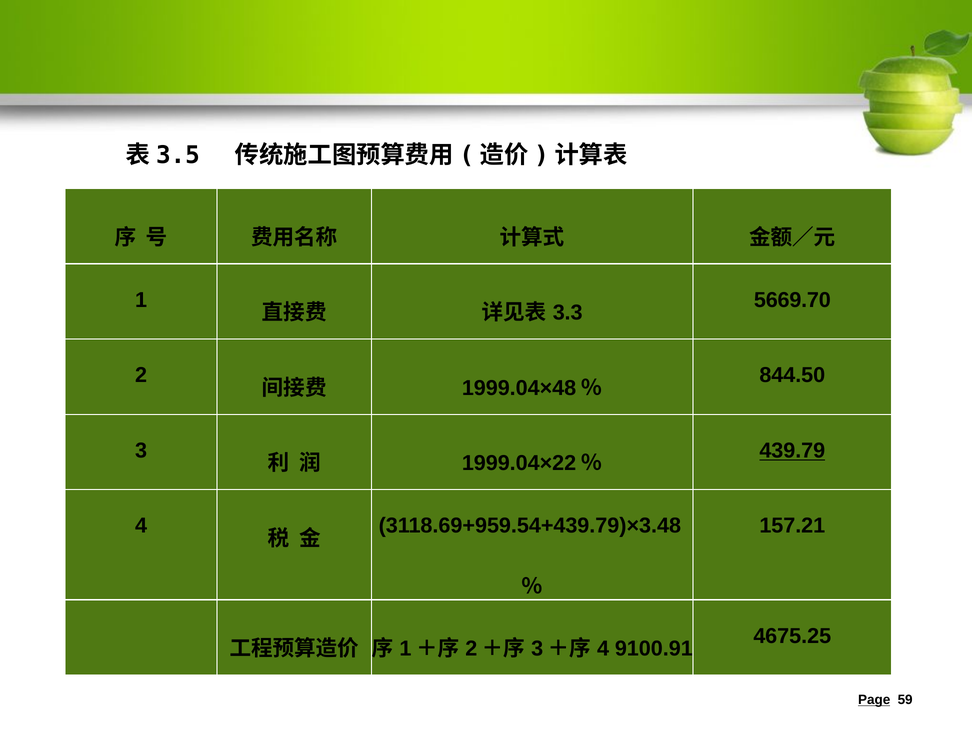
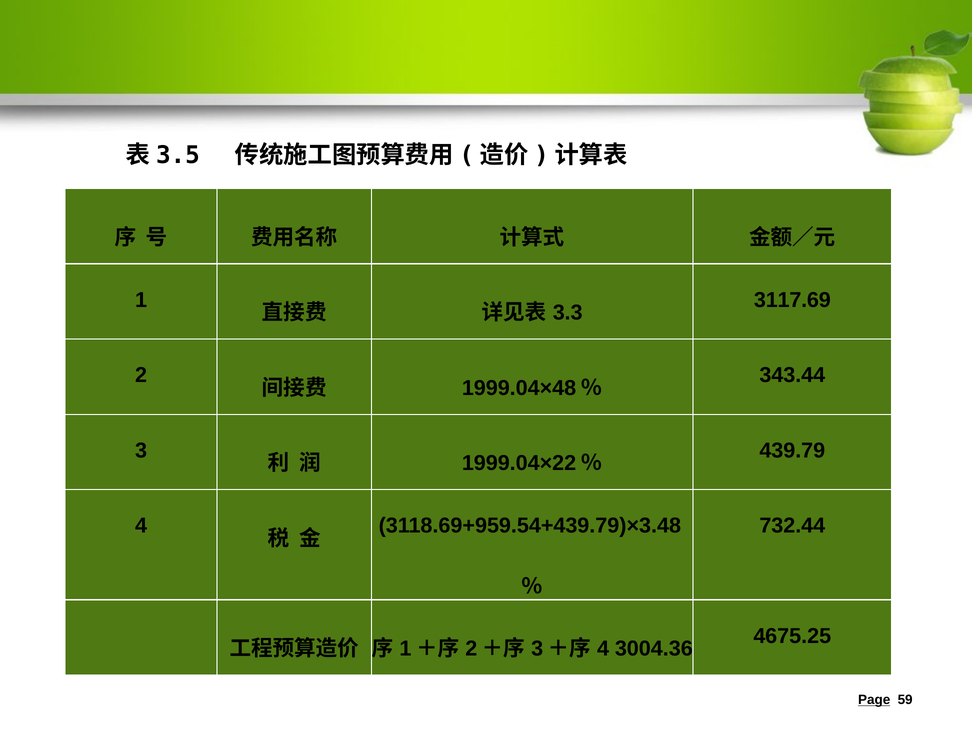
5669.70: 5669.70 -> 3117.69 (792, 300)
844.50: 844.50 -> 343.44 (792, 375)
439.79 underline: present -> none (792, 451)
157.21: 157.21 -> 732.44 (792, 526)
9100.91: 9100.91 -> 3004.36 (654, 649)
